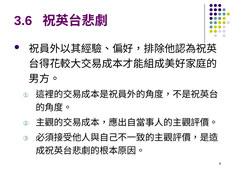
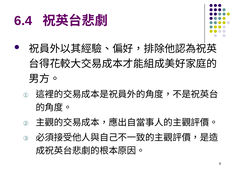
3.6: 3.6 -> 6.4 (23, 21)
